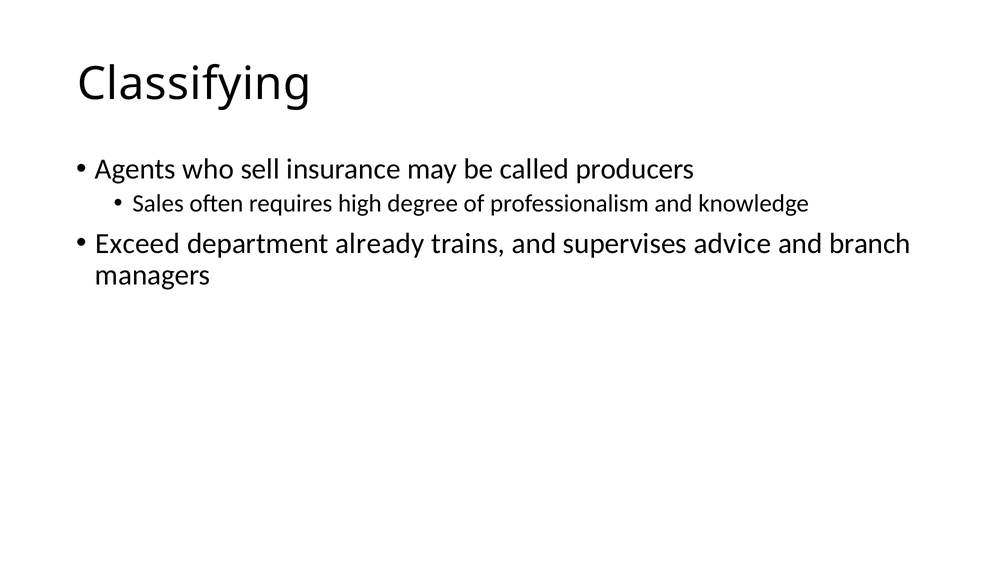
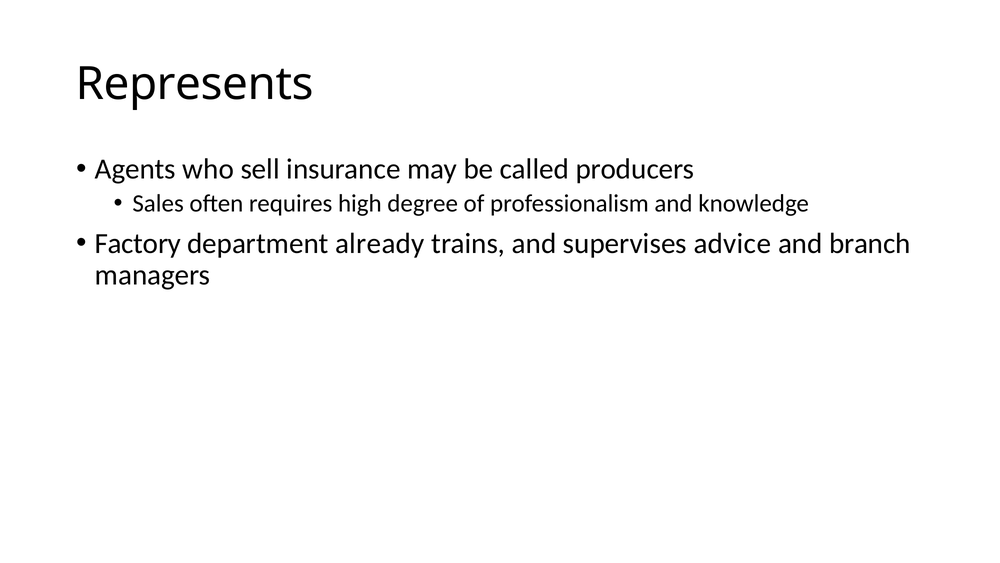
Classifying: Classifying -> Represents (195, 84)
Exceed: Exceed -> Factory (138, 243)
